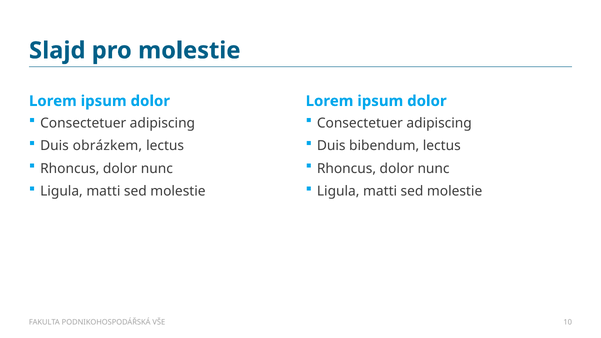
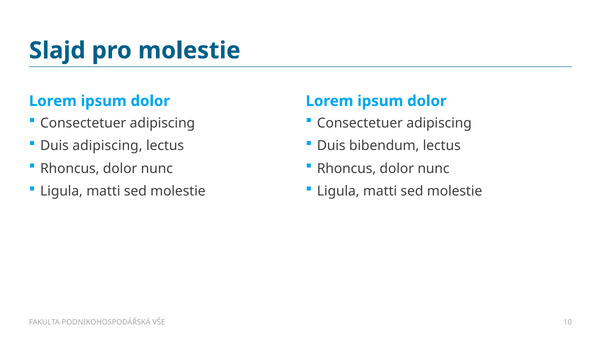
Duis obrázkem: obrázkem -> adipiscing (107, 146)
